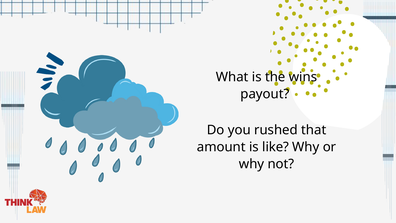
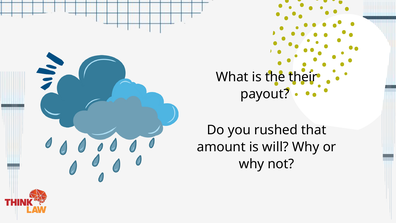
wins: wins -> their (303, 77)
like: like -> will (275, 147)
